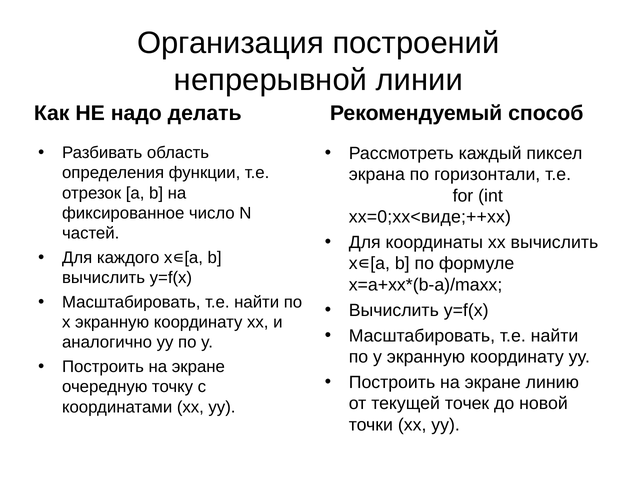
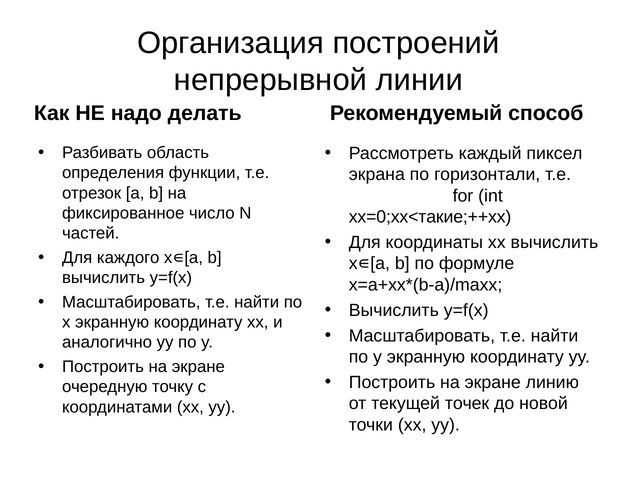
xx=0;xx<виде;++xx: xx=0;xx<виде;++xx -> xx=0;xx<такие;++xx (430, 217)
